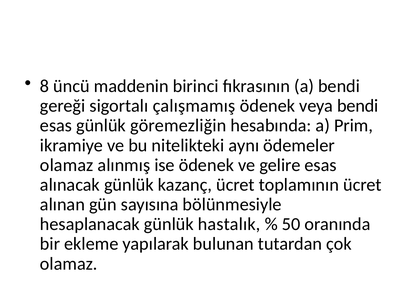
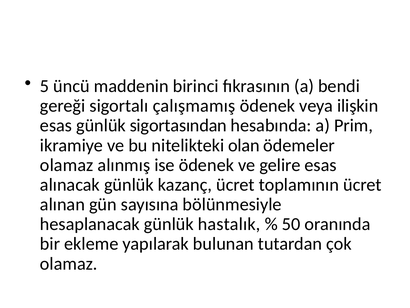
8: 8 -> 5 (45, 86)
veya bendi: bendi -> ilişkin (358, 106)
göremezliğin: göremezliğin -> sigortasından (178, 125)
aynı: aynı -> olan (244, 145)
